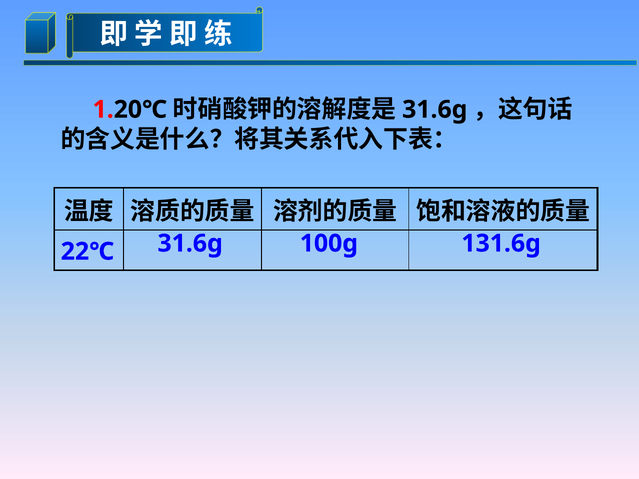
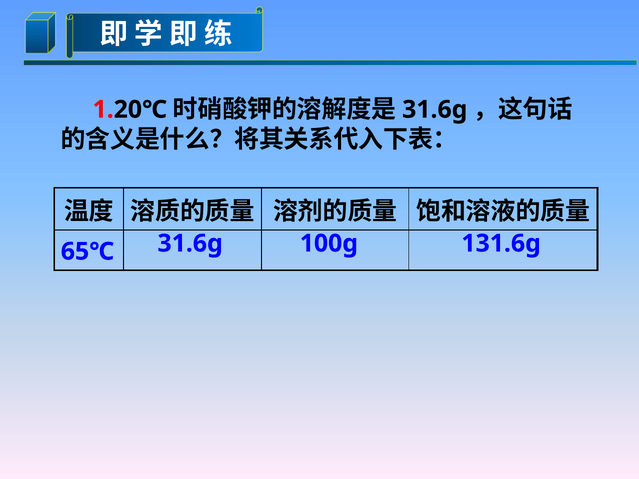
22℃: 22℃ -> 65℃ (87, 252)
